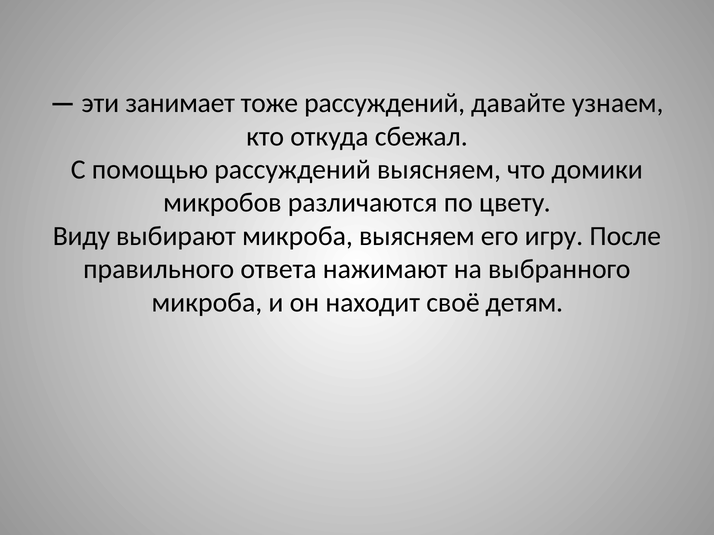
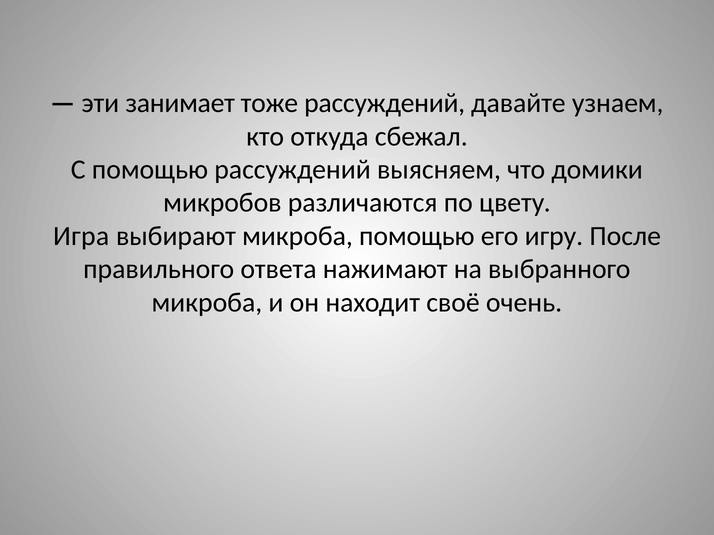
Виду: Виду -> Игра (81, 236)
микроба выясняем: выясняем -> помощью (417, 236)
детям: детям -> очень (524, 303)
